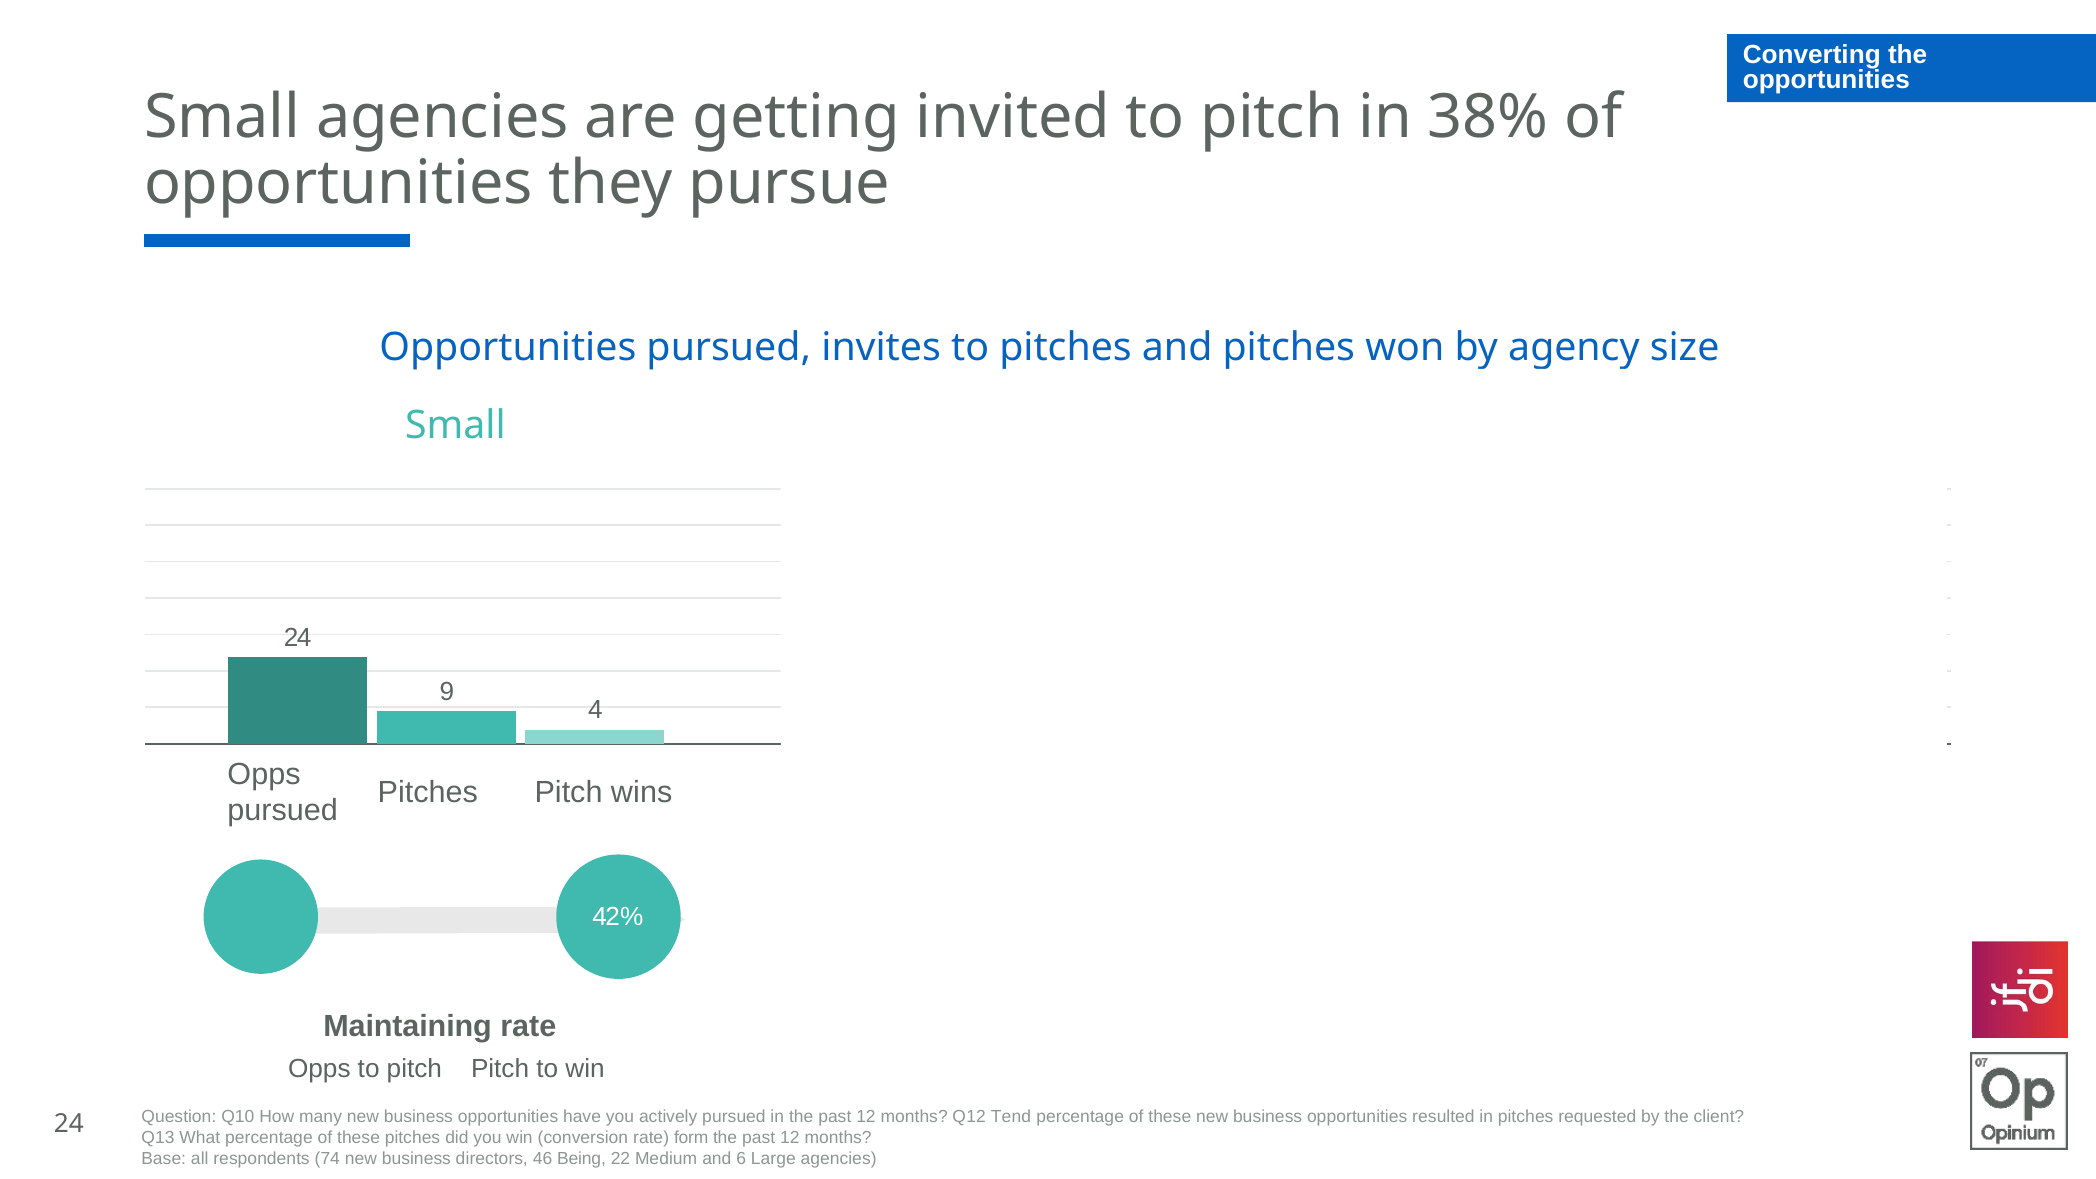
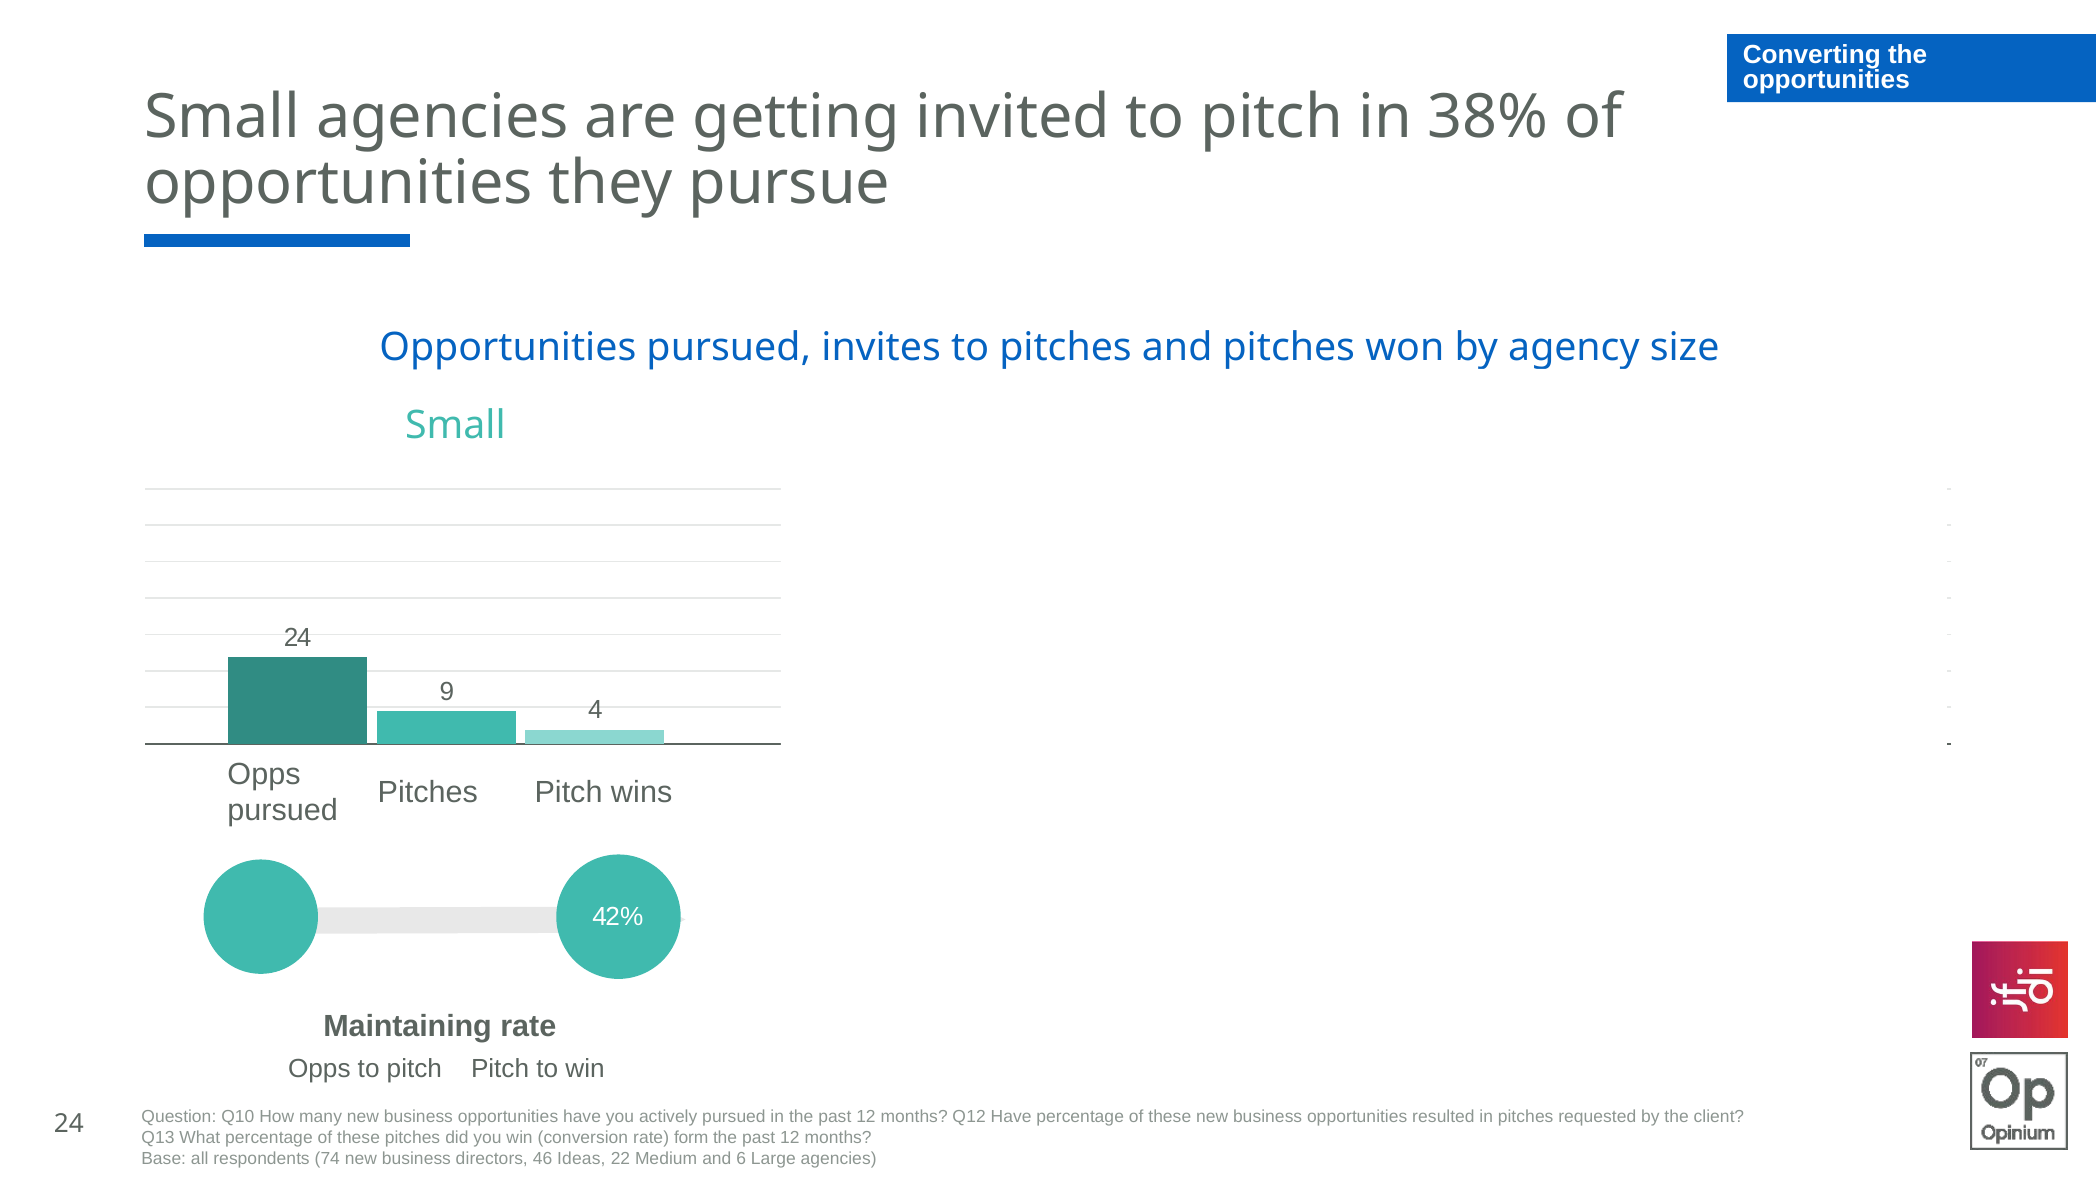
Q12 Tend: Tend -> Have (1011, 1117)
Being: Being -> Ideas (581, 1159)
